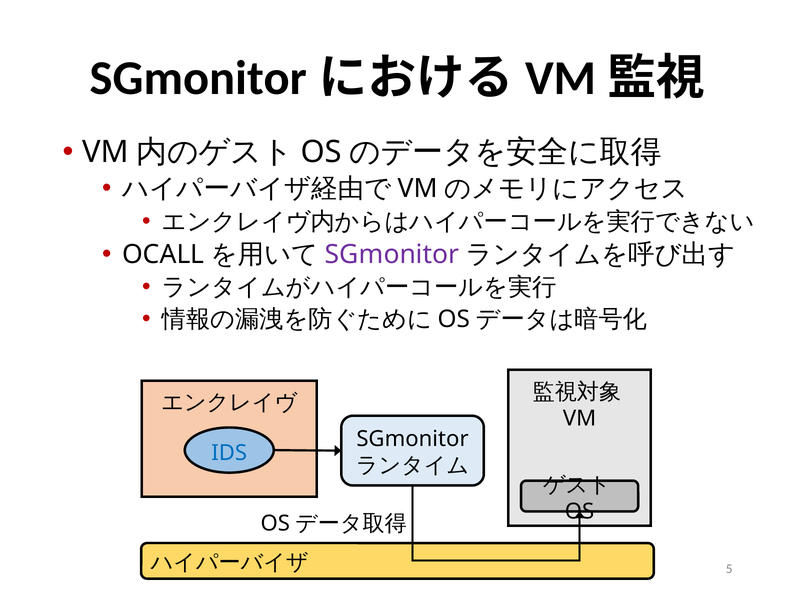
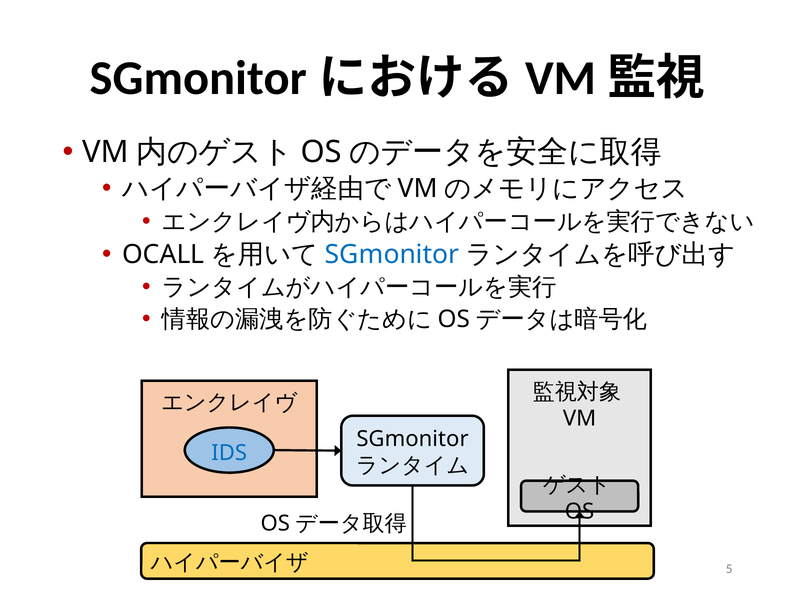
SGmonitor colour: purple -> blue (392, 255)
